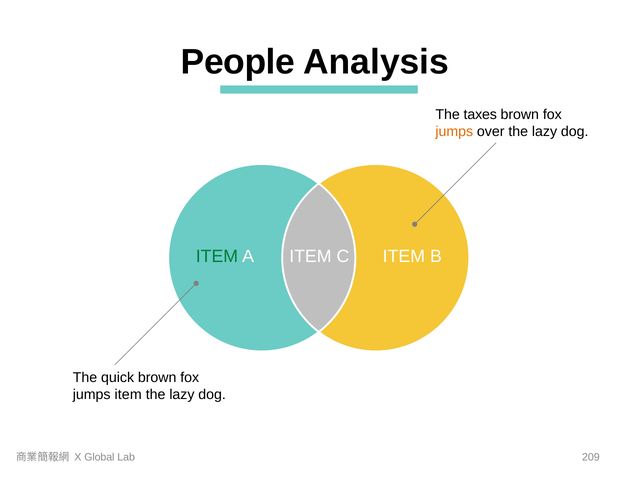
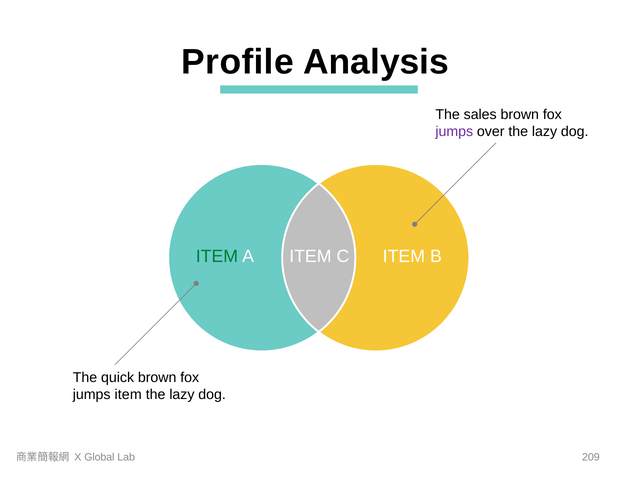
People: People -> Profile (238, 62)
taxes: taxes -> sales (480, 114)
jumps colour: orange -> purple (454, 131)
